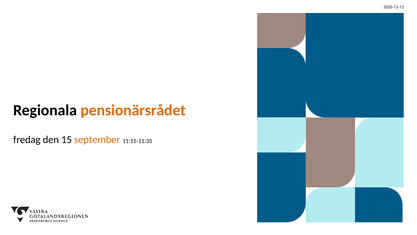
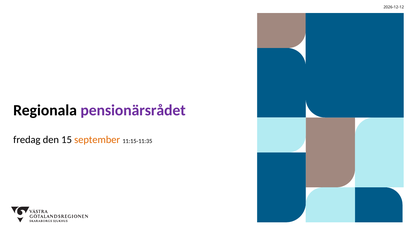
pensionärsrådet colour: orange -> purple (133, 110)
